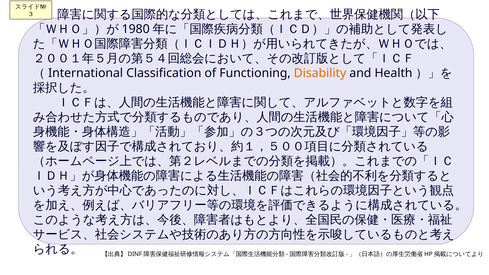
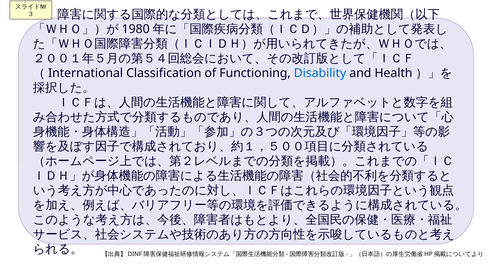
Disability colour: orange -> blue (320, 73)
